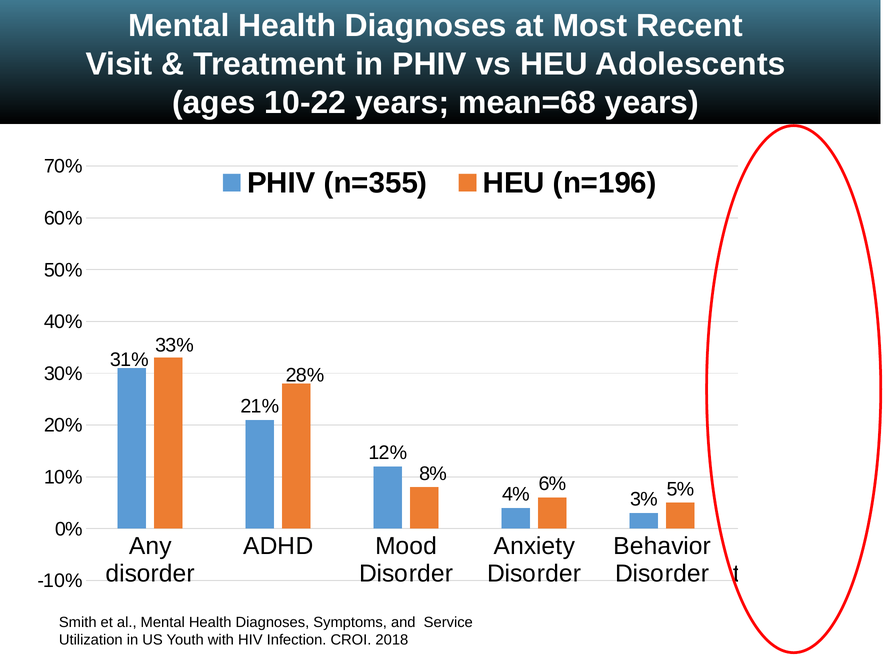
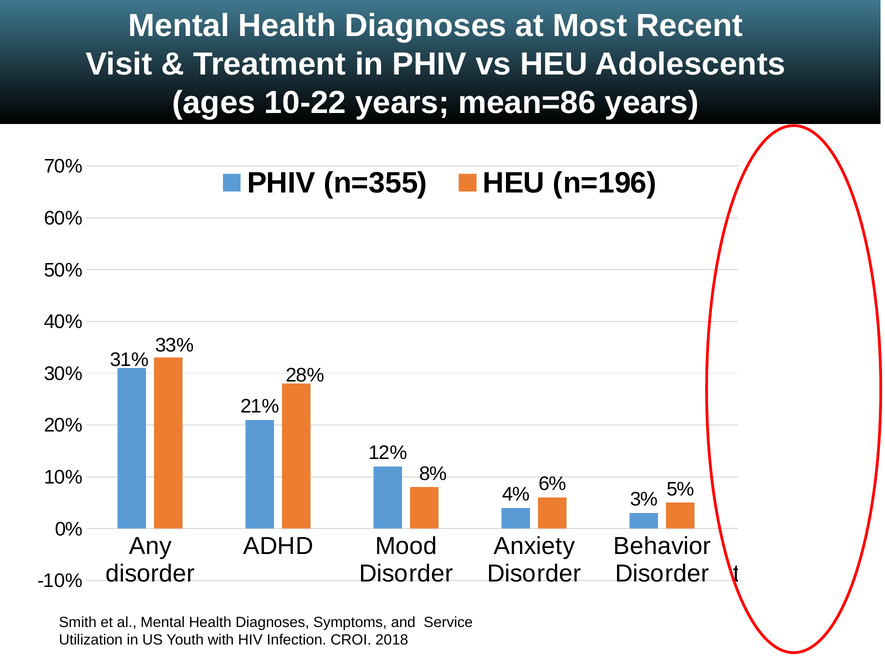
mean=68: mean=68 -> mean=86 (527, 103)
